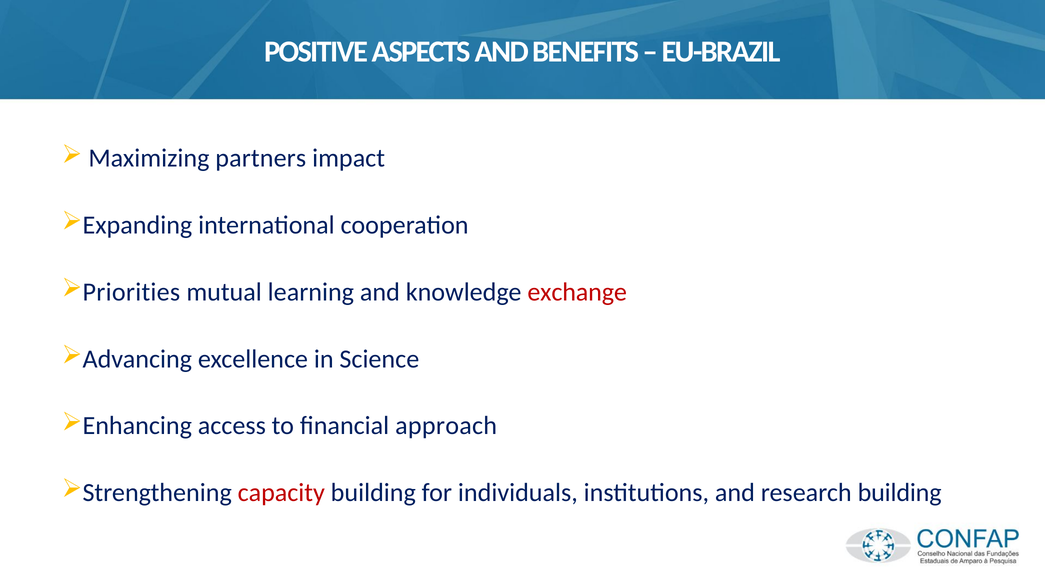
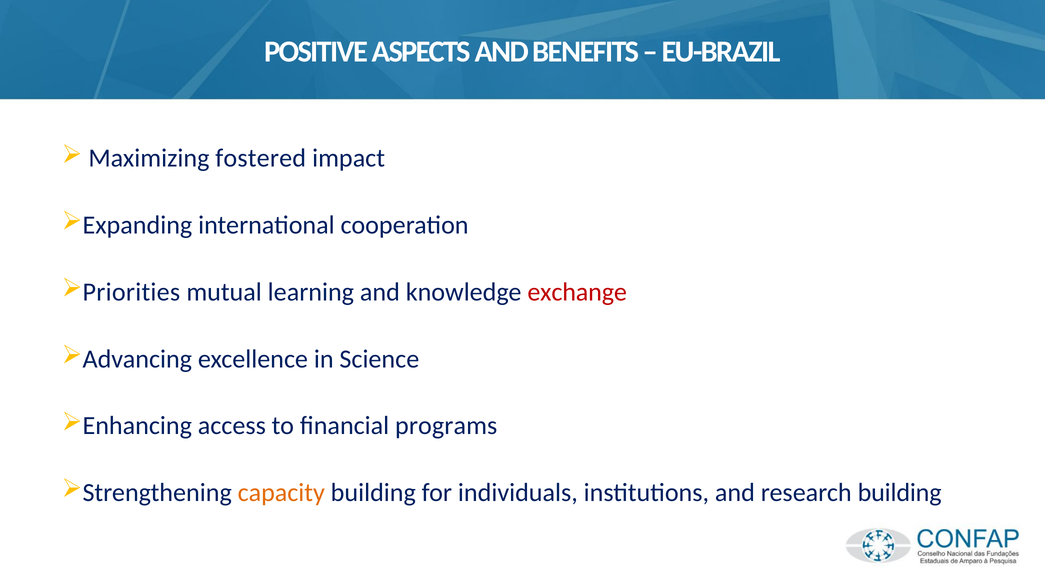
partners: partners -> fostered (261, 158)
approach: approach -> programs (446, 426)
capacity colour: red -> orange (281, 492)
